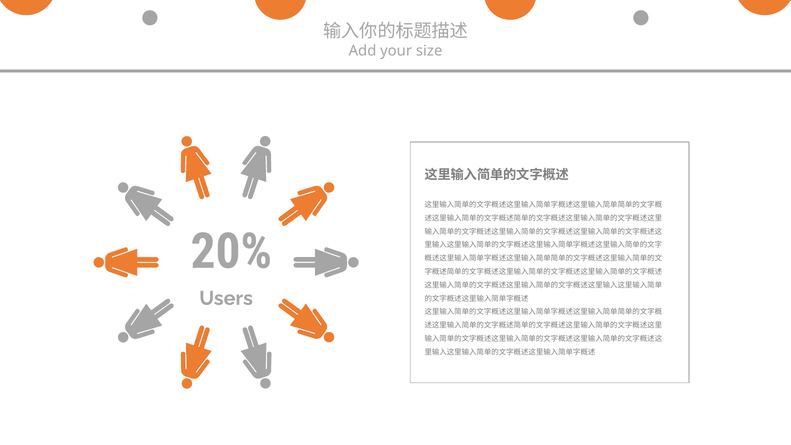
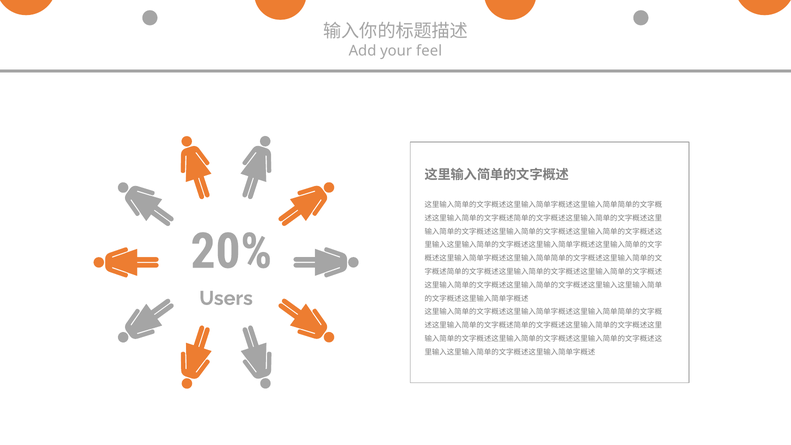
size: size -> feel (429, 51)
